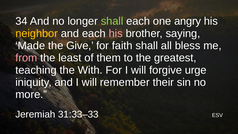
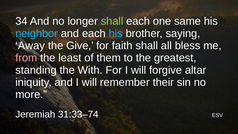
angry: angry -> same (188, 21)
neighbor colour: yellow -> light blue (37, 33)
his colour: pink -> light blue (116, 33)
Made: Made -> Away (30, 46)
teaching: teaching -> standing (36, 70)
urge: urge -> altar (196, 70)
31:33–33: 31:33–33 -> 31:33–74 (78, 114)
